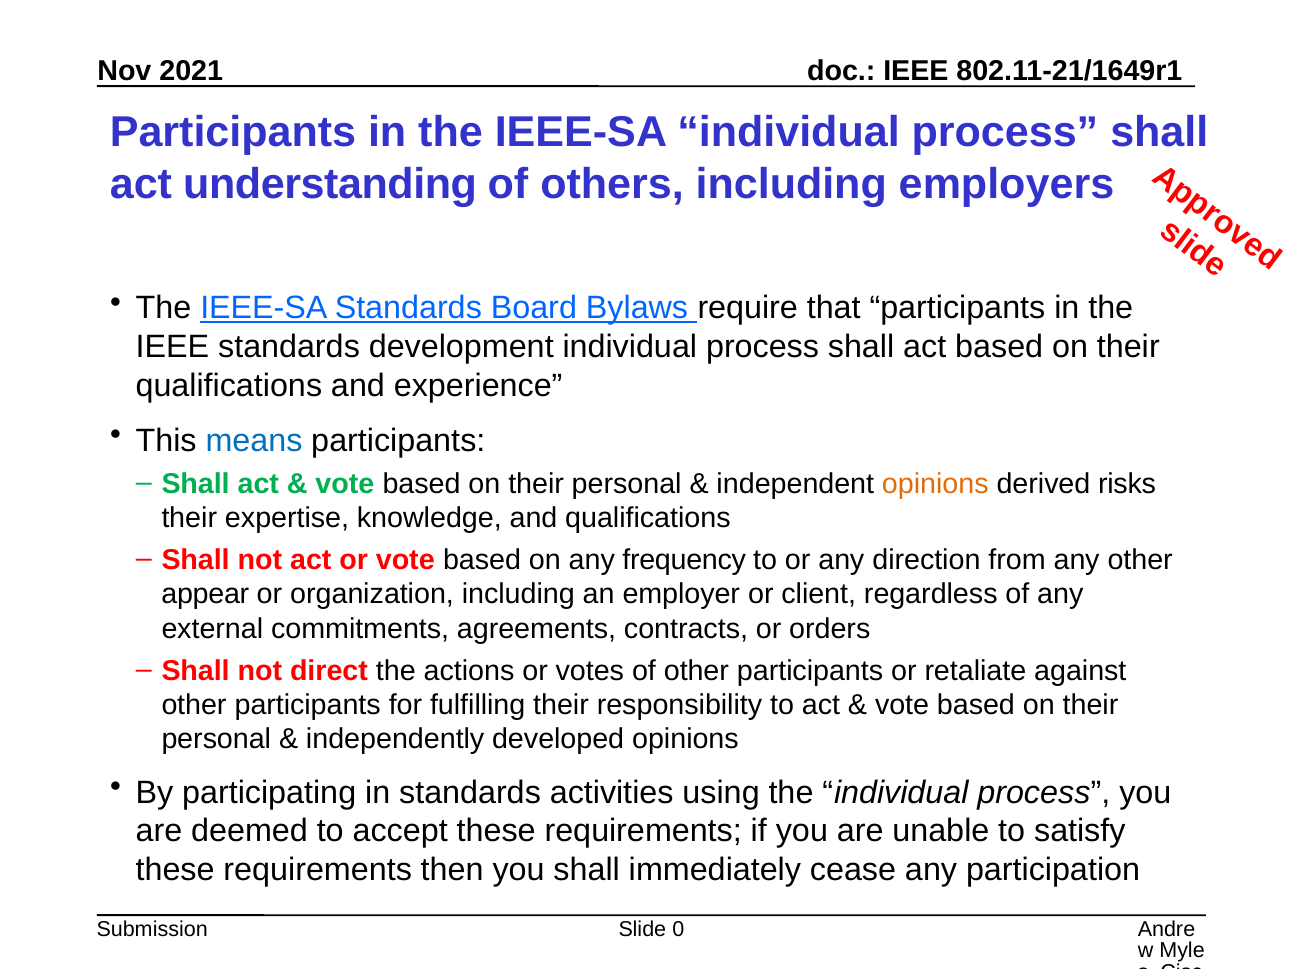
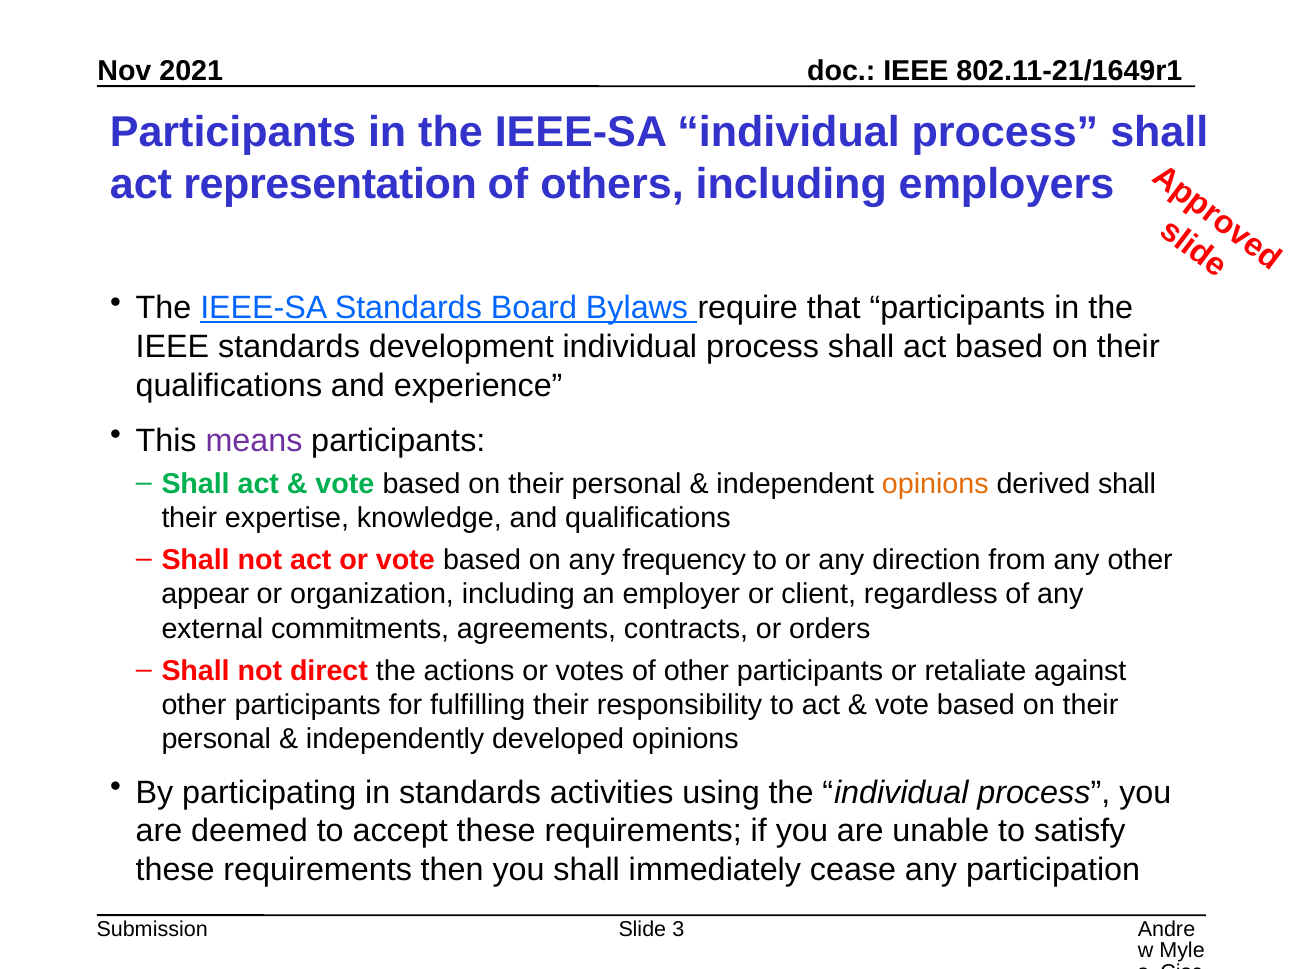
understanding: understanding -> representation (330, 184)
means colour: blue -> purple (254, 441)
derived risks: risks -> shall (1127, 484)
0: 0 -> 3 (678, 929)
